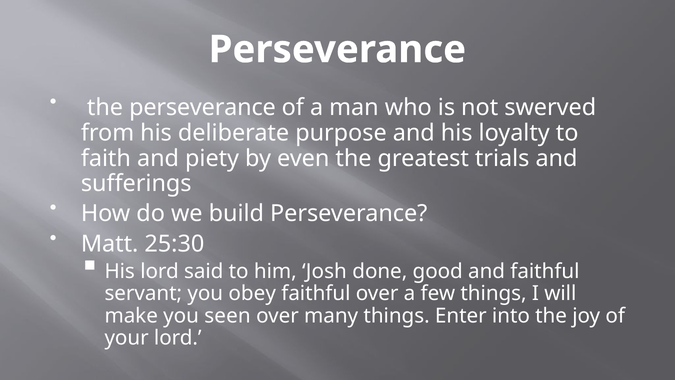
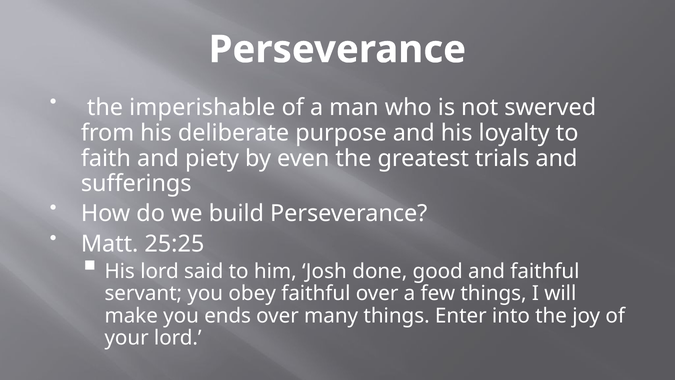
the perseverance: perseverance -> imperishable (202, 108)
25:30: 25:30 -> 25:25 (174, 244)
seen: seen -> ends (228, 316)
